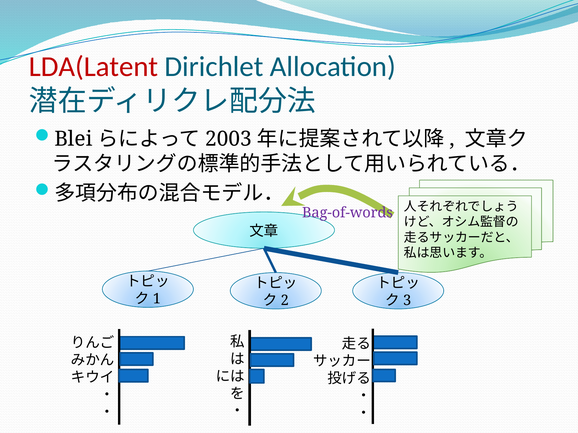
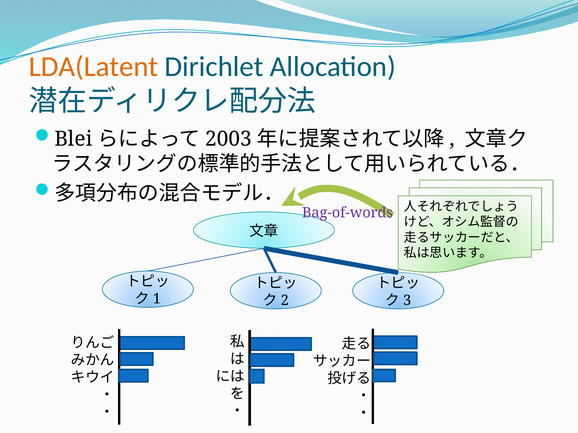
LDA(Latent colour: red -> orange (93, 67)
